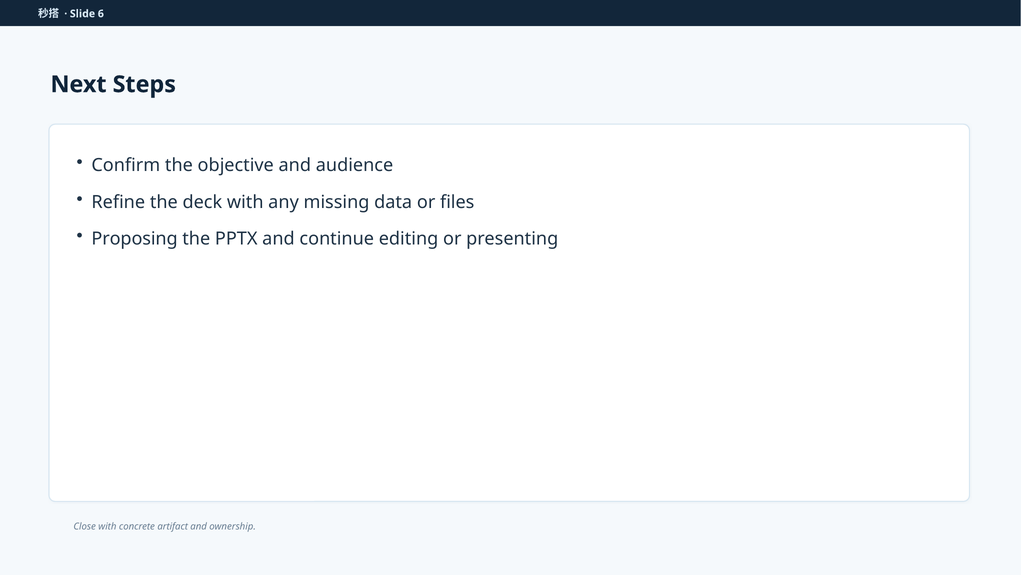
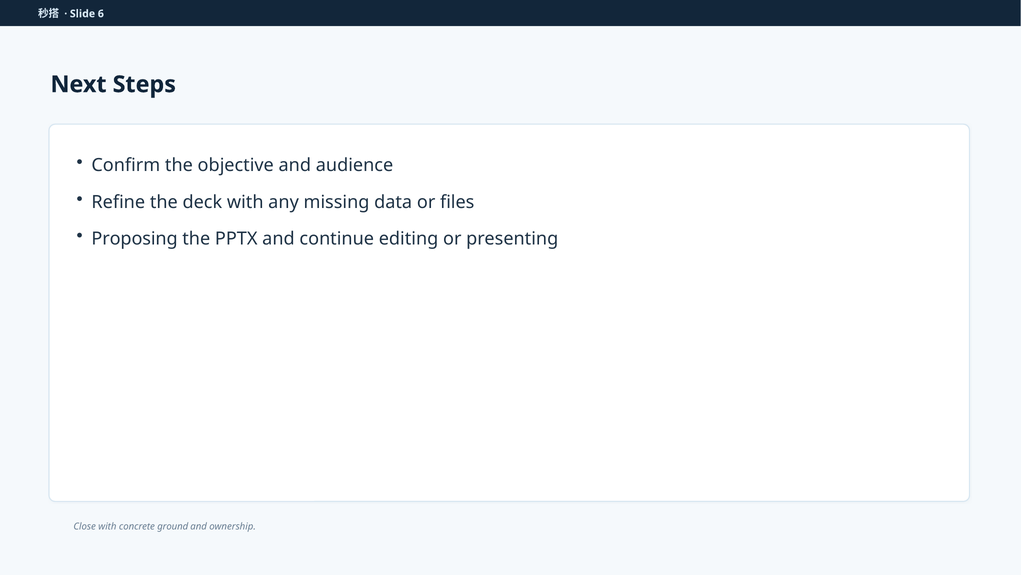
artifact: artifact -> ground (173, 526)
